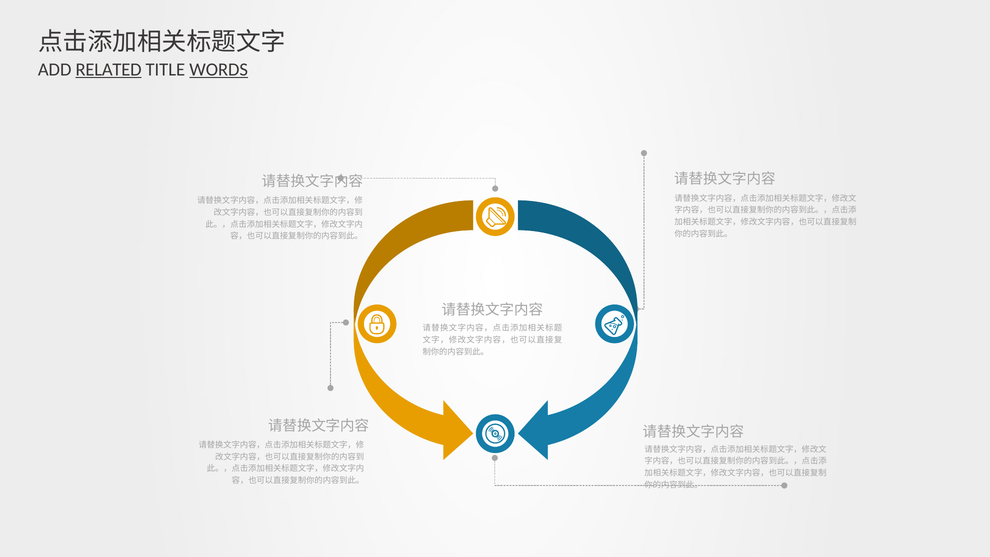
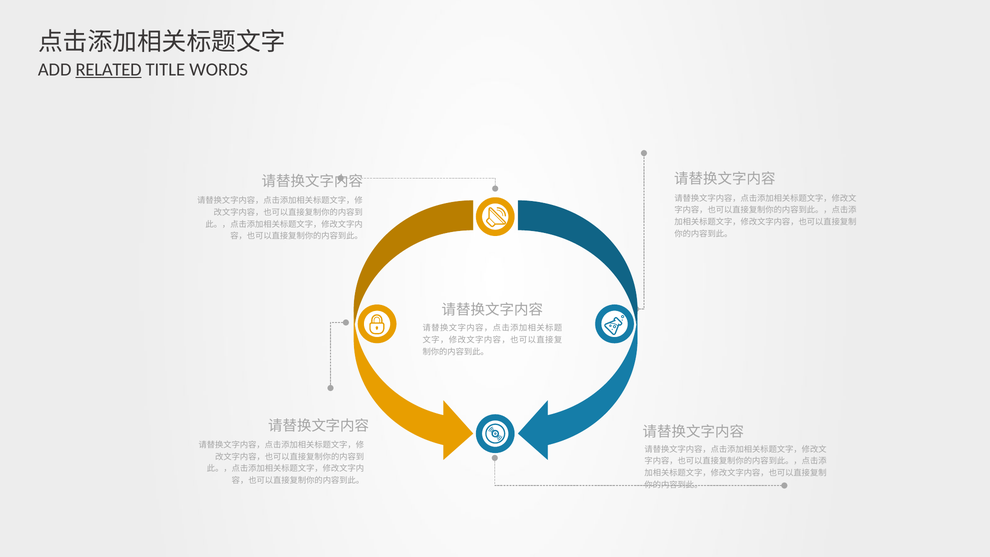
WORDS underline: present -> none (219, 69)
